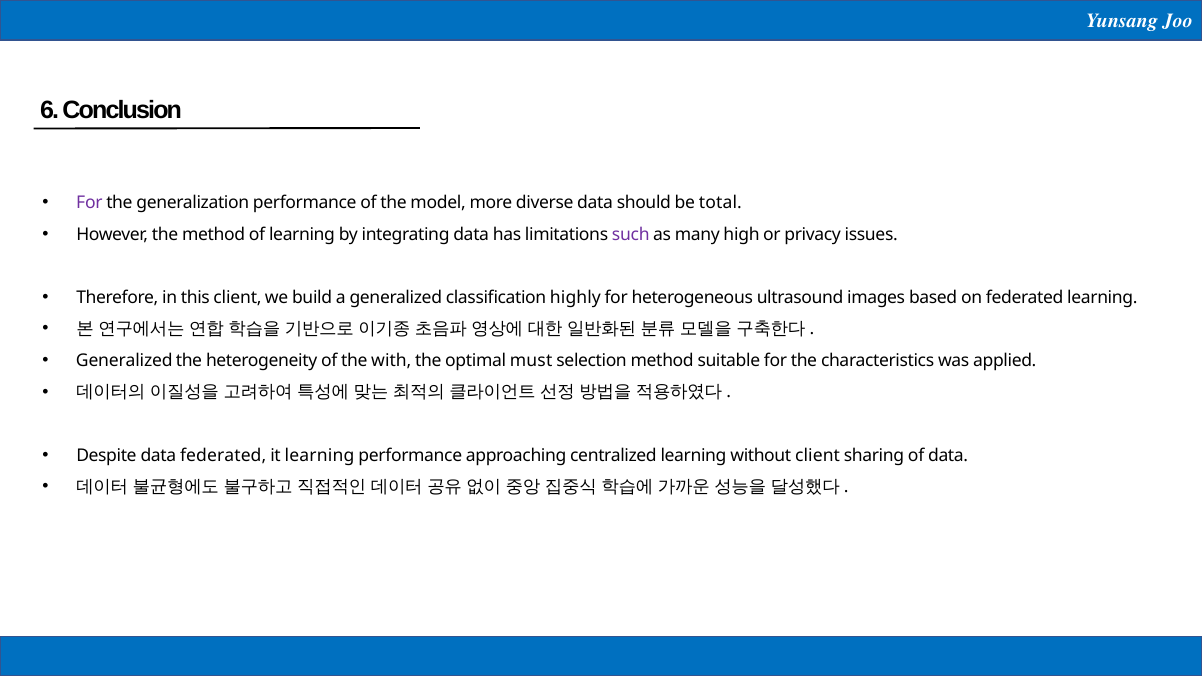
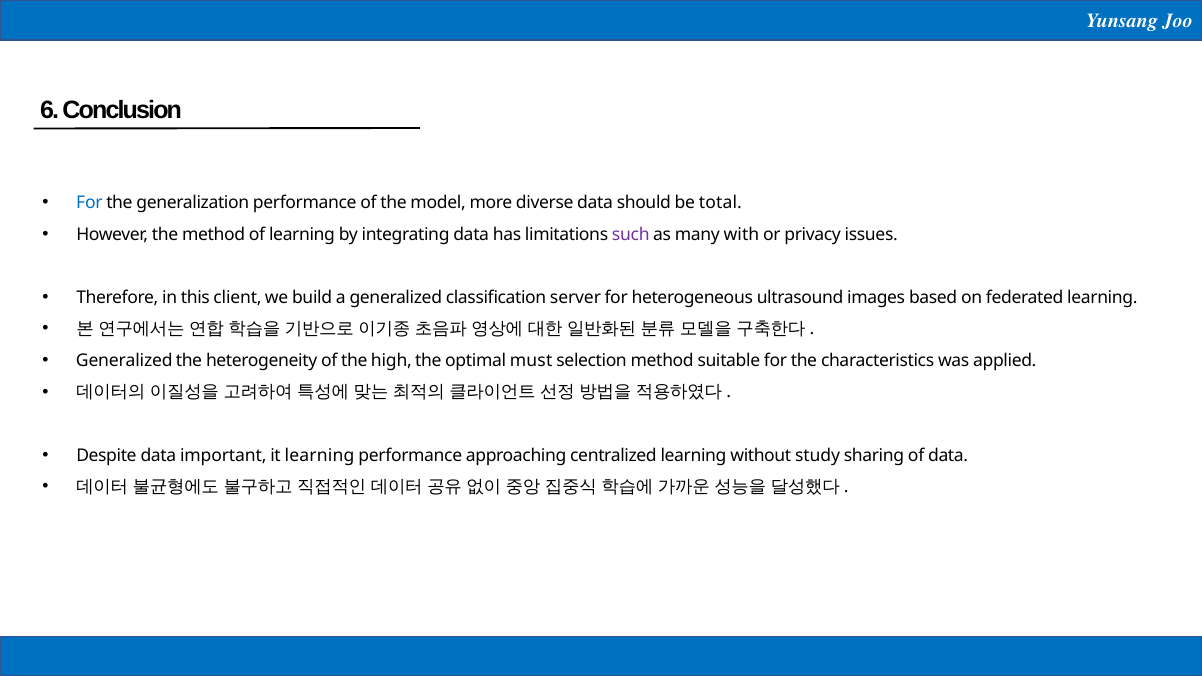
For colour: purple -> blue (89, 203)
high: high -> with (741, 234)
highly: highly -> server (576, 298)
with: with -> high (391, 361)
data federated: federated -> important (223, 455)
without client: client -> study (818, 455)
